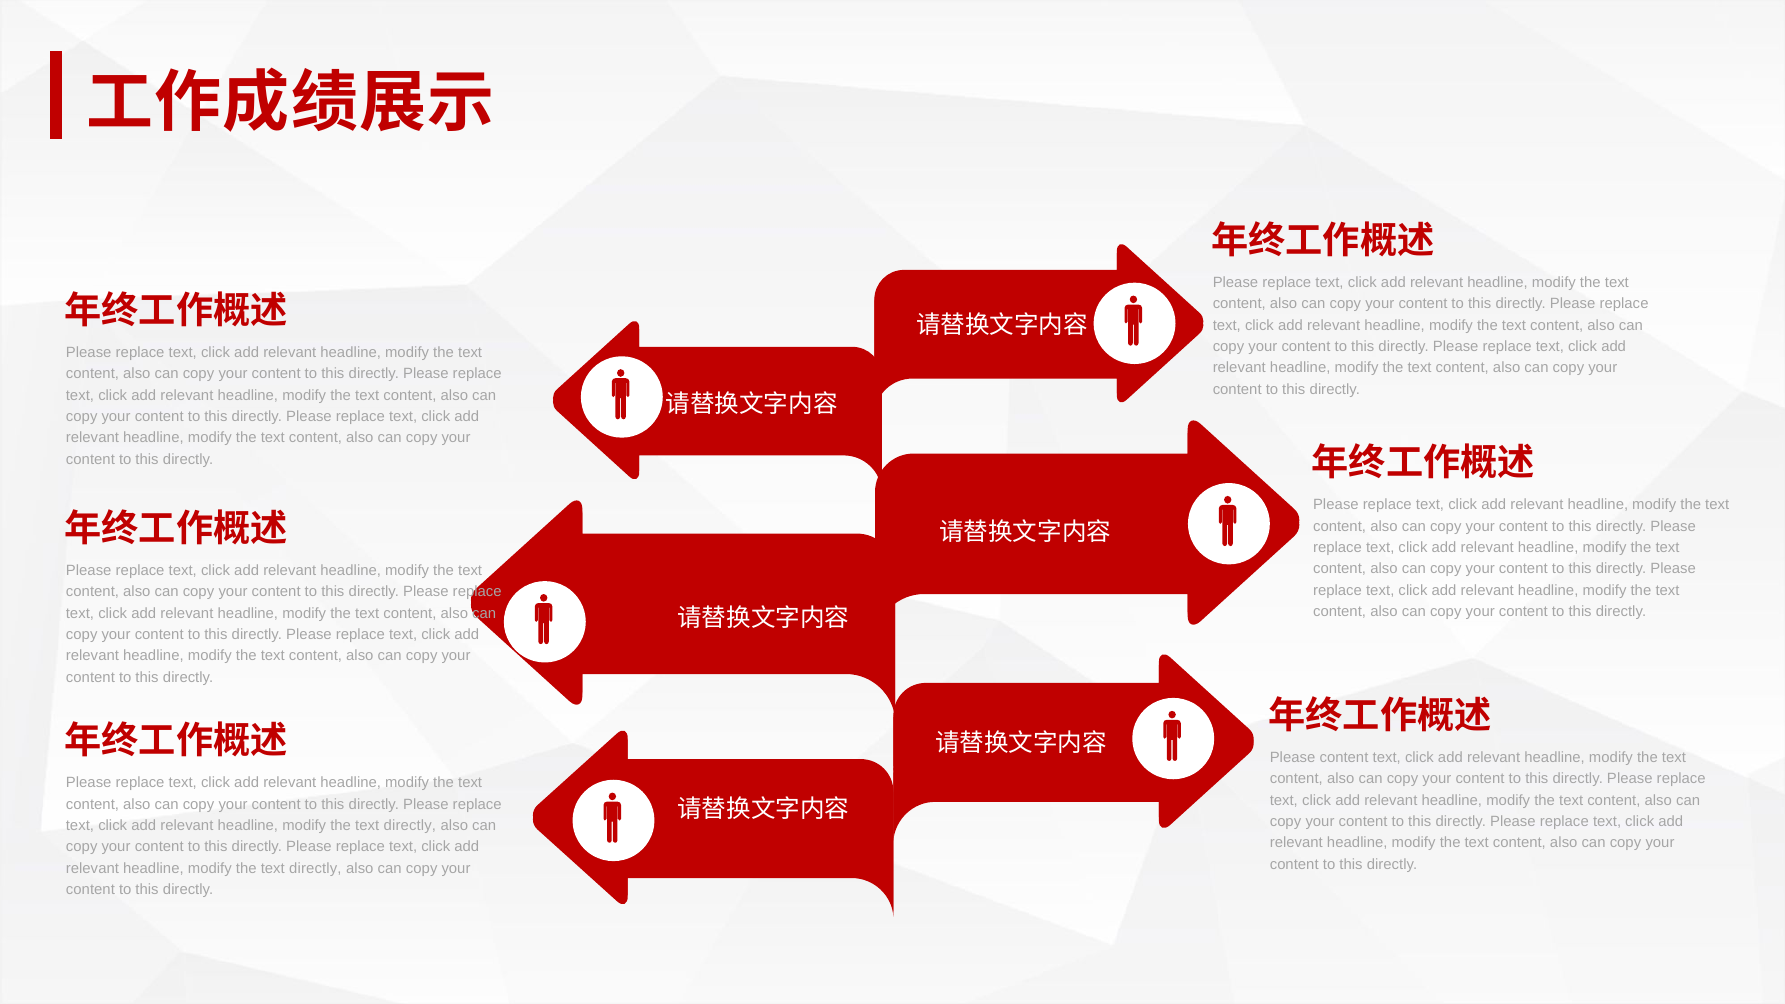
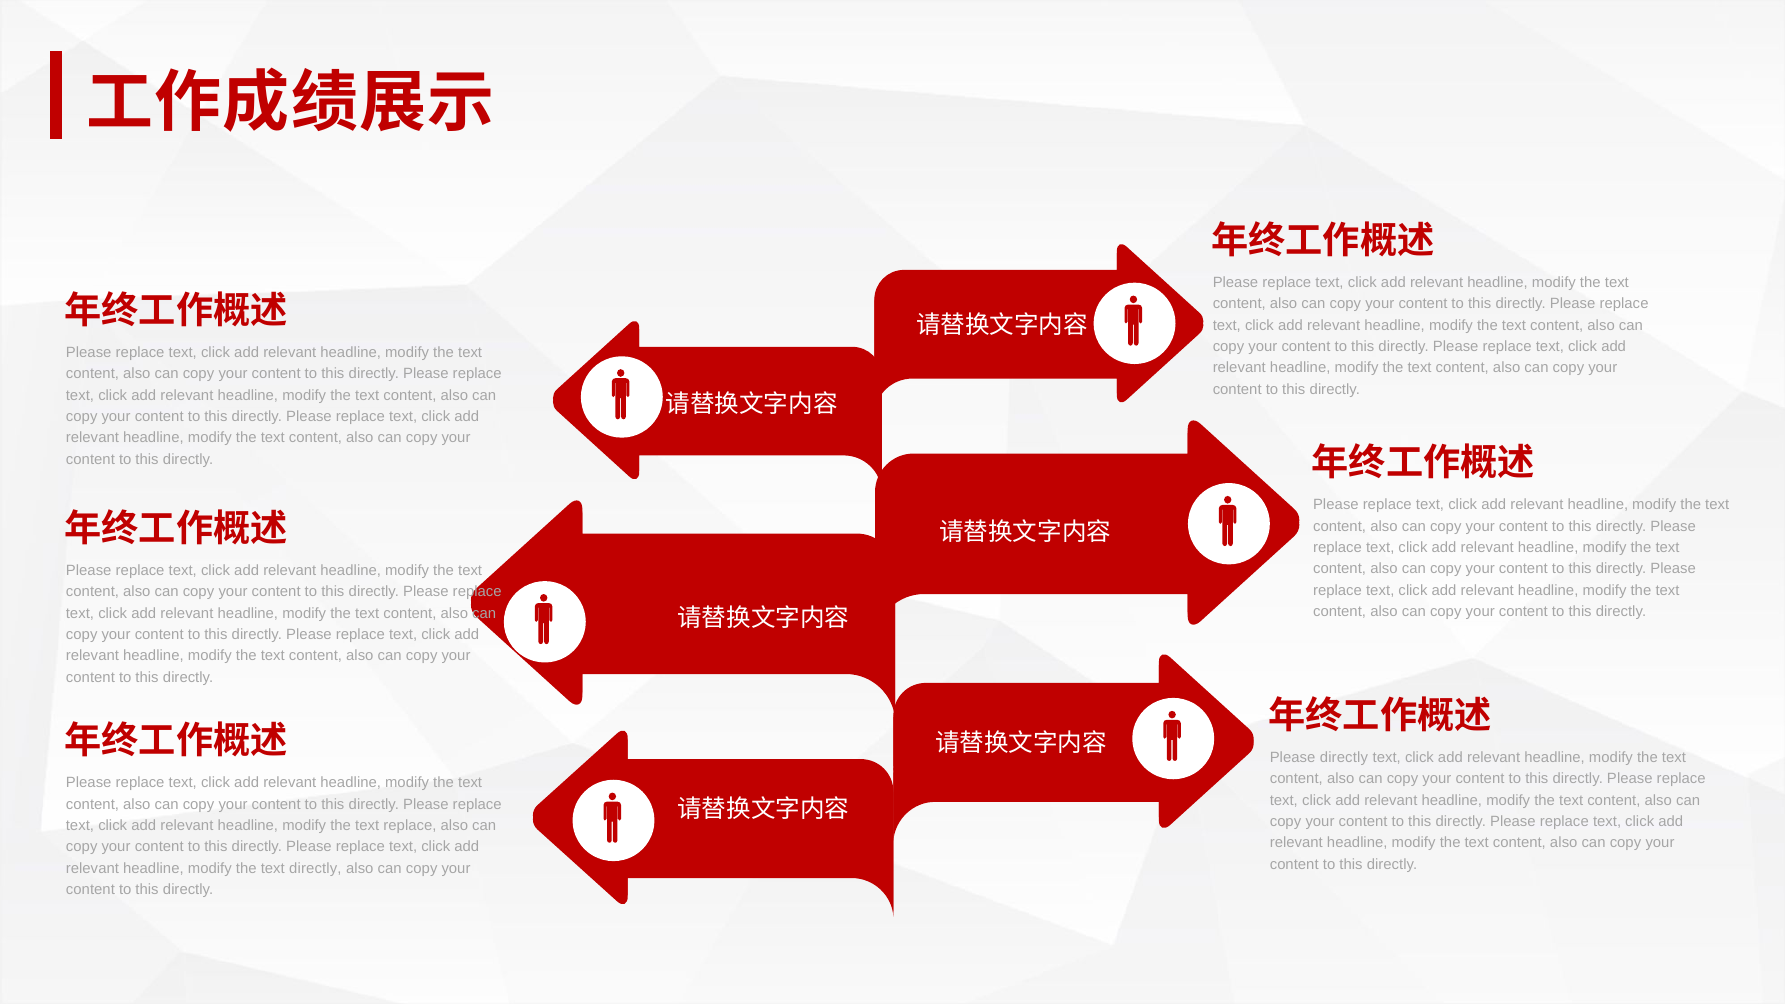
Please content: content -> directly (1344, 758)
directly: directly -> replace (410, 826)
